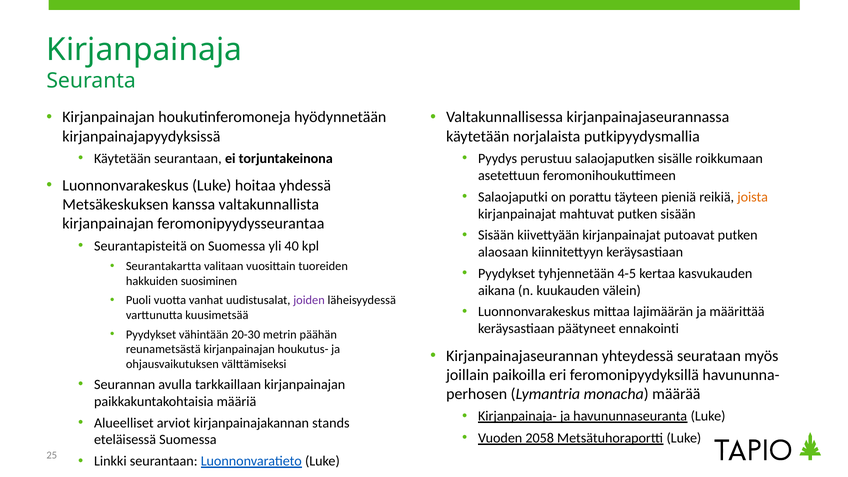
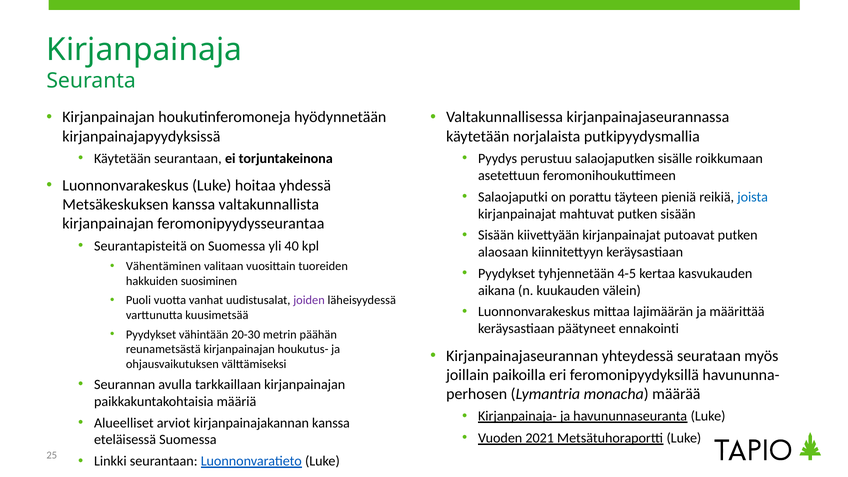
joista colour: orange -> blue (753, 197)
Seurantakartta: Seurantakartta -> Vähentäminen (164, 266)
kirjanpainajakannan stands: stands -> kanssa (331, 423)
2058: 2058 -> 2021 (540, 438)
